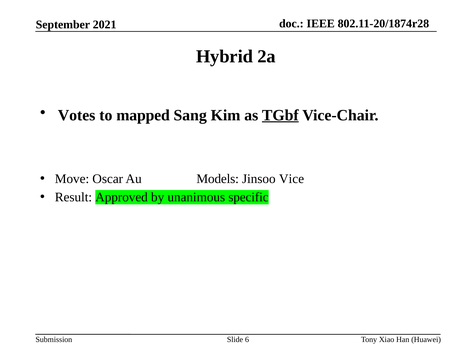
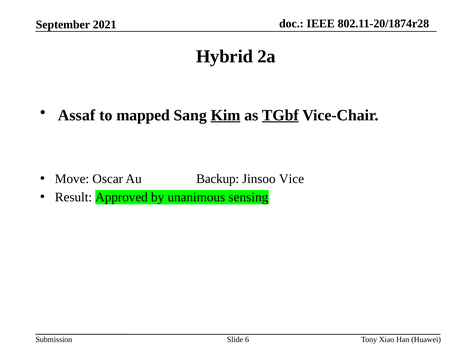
Votes: Votes -> Assaf (77, 115)
Kim underline: none -> present (226, 115)
Models: Models -> Backup (218, 179)
specific: specific -> sensing (248, 197)
